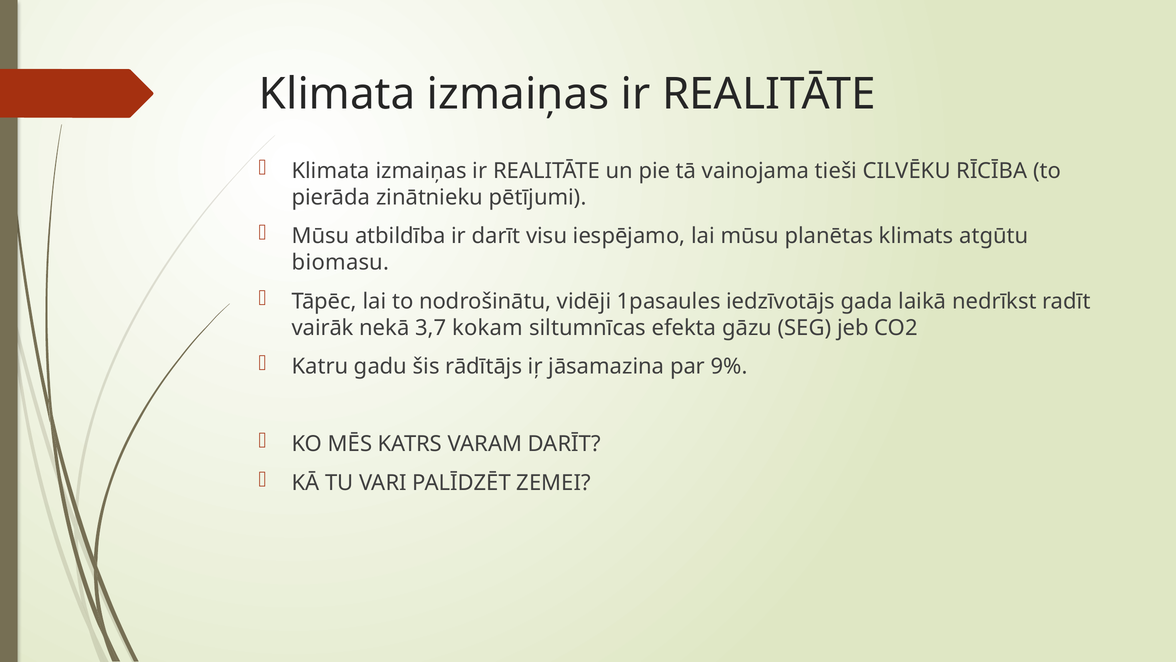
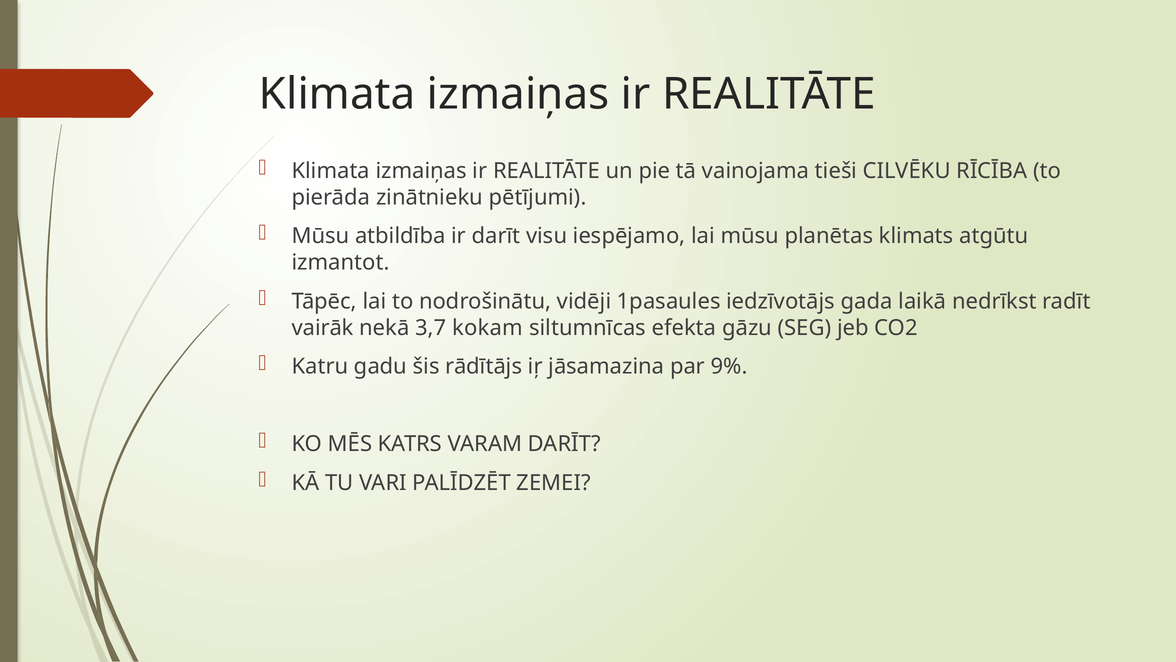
biomasu: biomasu -> izmantot (341, 262)
